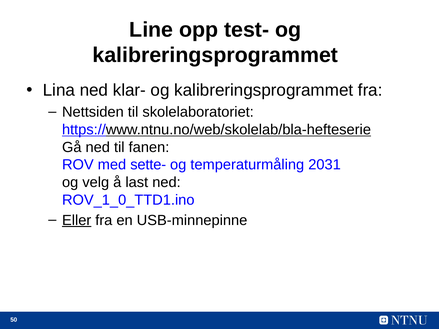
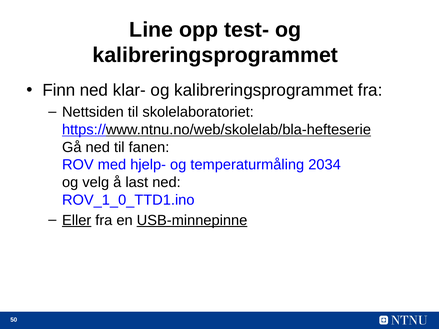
Lina: Lina -> Finn (59, 90)
sette-: sette- -> hjelp- (148, 165)
2031: 2031 -> 2034 (325, 165)
USB-minnepinne underline: none -> present (192, 220)
